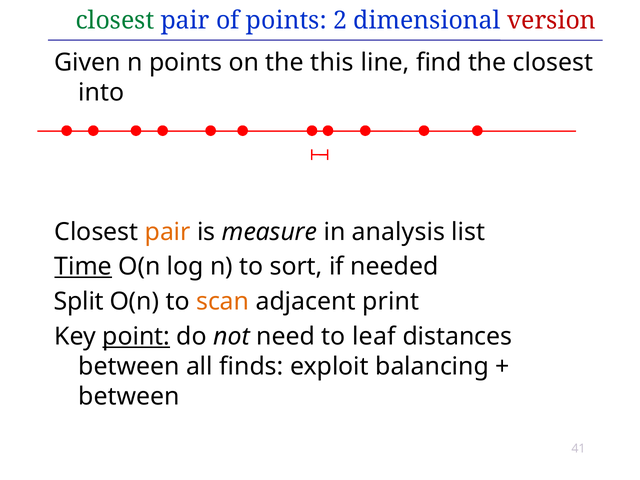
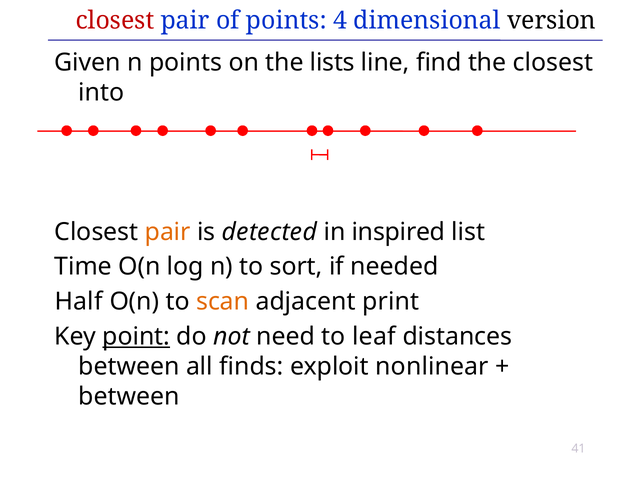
closest colour: green -> red (115, 20)
2: 2 -> 4 (340, 20)
version colour: red -> black (552, 20)
this: this -> lists (332, 63)
measure: measure -> detected (269, 232)
analysis: analysis -> inspired (399, 232)
Time underline: present -> none (83, 267)
Split: Split -> Half (79, 302)
balancing: balancing -> nonlinear (432, 366)
